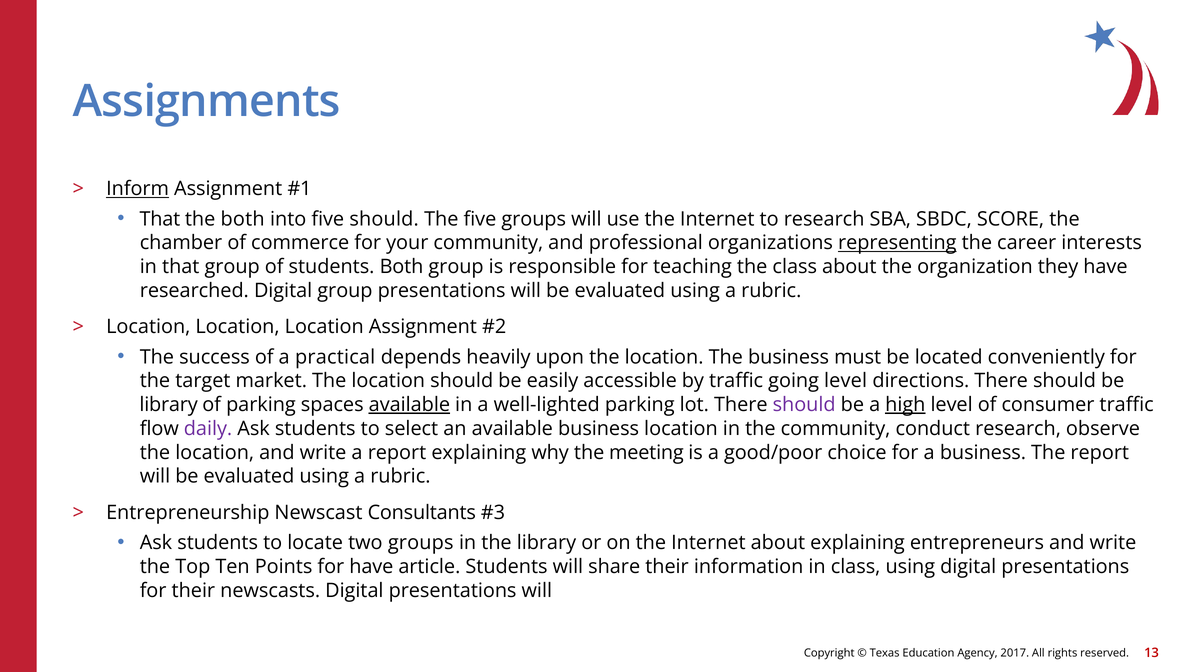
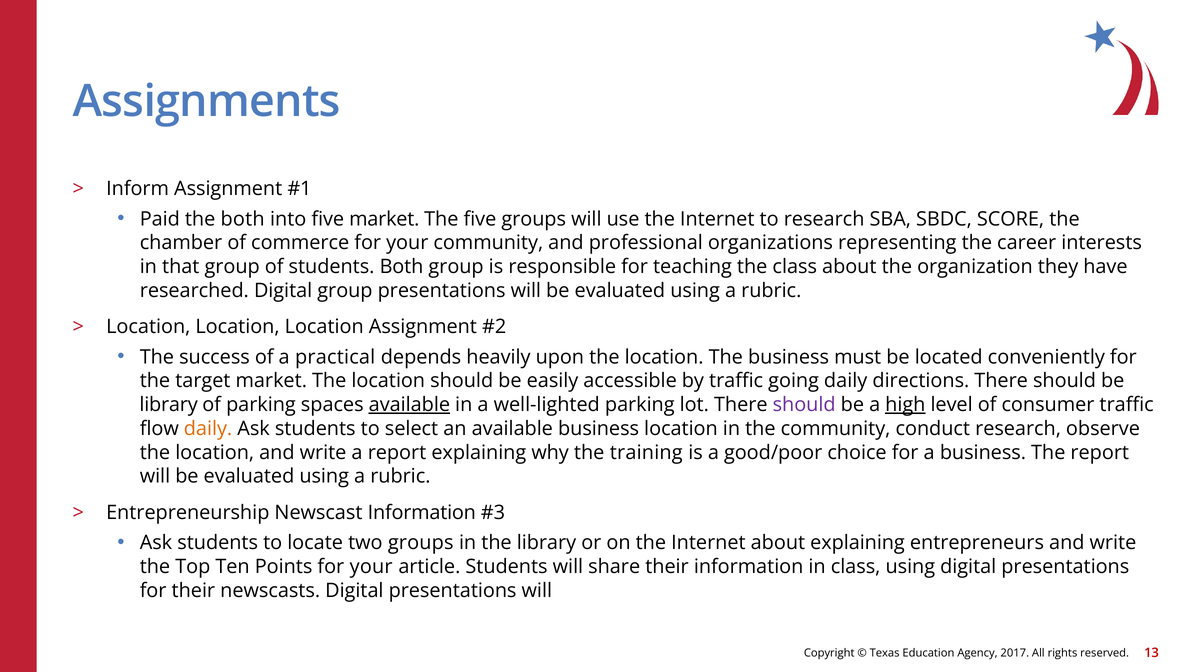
Inform underline: present -> none (138, 189)
That: That -> Paid (160, 219)
five should: should -> market (384, 219)
representing underline: present -> none (897, 243)
going level: level -> daily (846, 381)
daily colour: purple -> orange (208, 429)
meeting: meeting -> training (646, 453)
Newscast Consultants: Consultants -> Information (422, 513)
Points for have: have -> your (371, 567)
